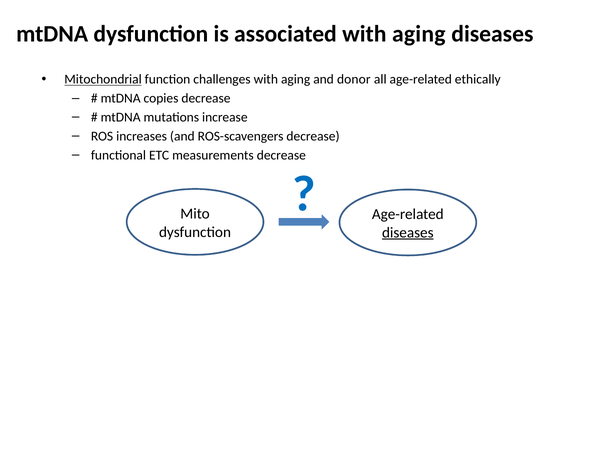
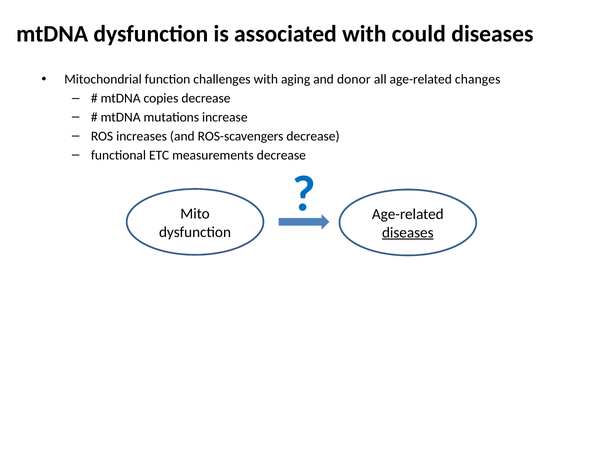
associated with aging: aging -> could (419, 34)
Mitochondrial underline: present -> none (103, 79)
ethically: ethically -> changes (478, 79)
